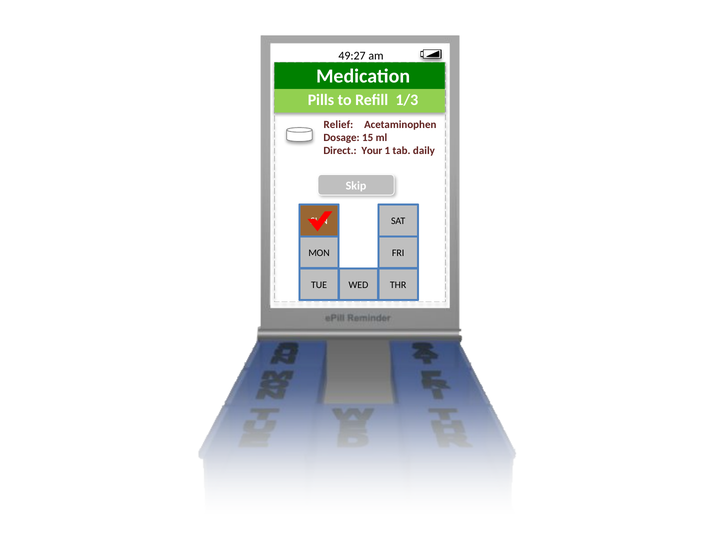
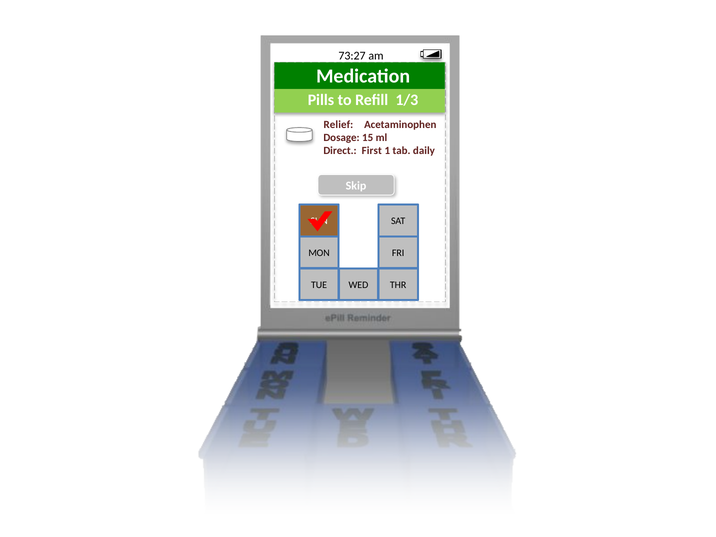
49:27: 49:27 -> 73:27 (352, 56)
Your: Your -> First (372, 151)
